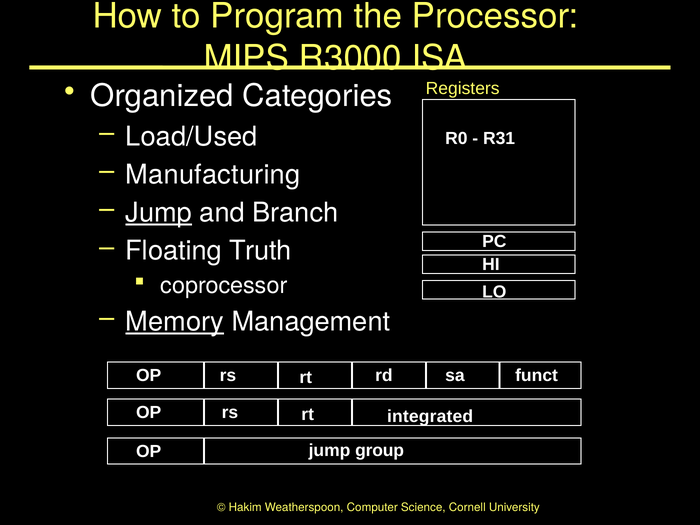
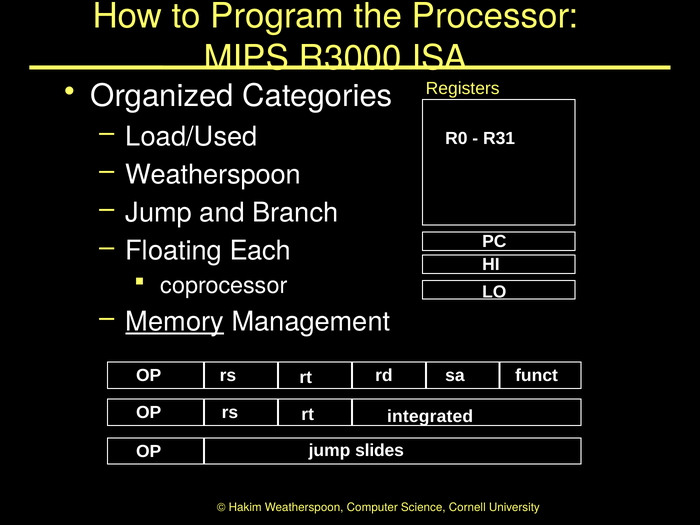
Manufacturing: Manufacturing -> Weatherspoon (213, 175)
Jump underline: present -> none (159, 213)
Truth: Truth -> Each (260, 251)
group: group -> slides (380, 451)
